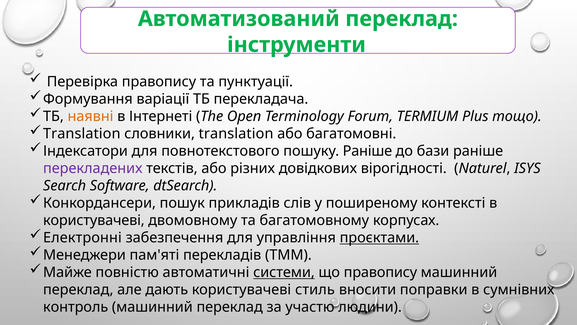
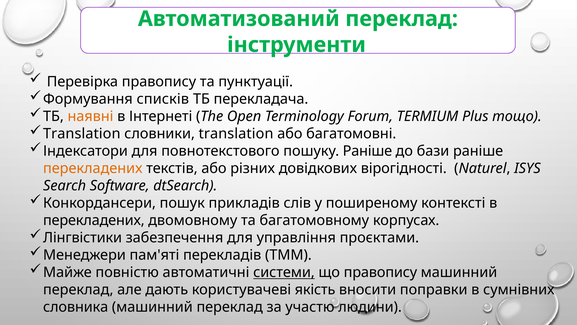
варіації: варіації -> списків (163, 99)
перекладених colour: purple -> orange (93, 168)
користувачеві: користувачеві -> перекладених (94, 220)
Електронні: Електронні -> Лінгвістики (83, 237)
проєктами underline: present -> none (379, 237)
стиль: стиль -> якість (315, 289)
контроль: контроль -> словника (76, 307)
